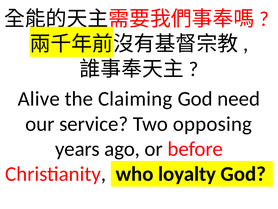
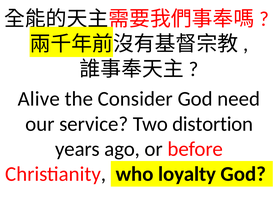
Claiming: Claiming -> Consider (135, 99)
opposing: opposing -> distortion (213, 124)
